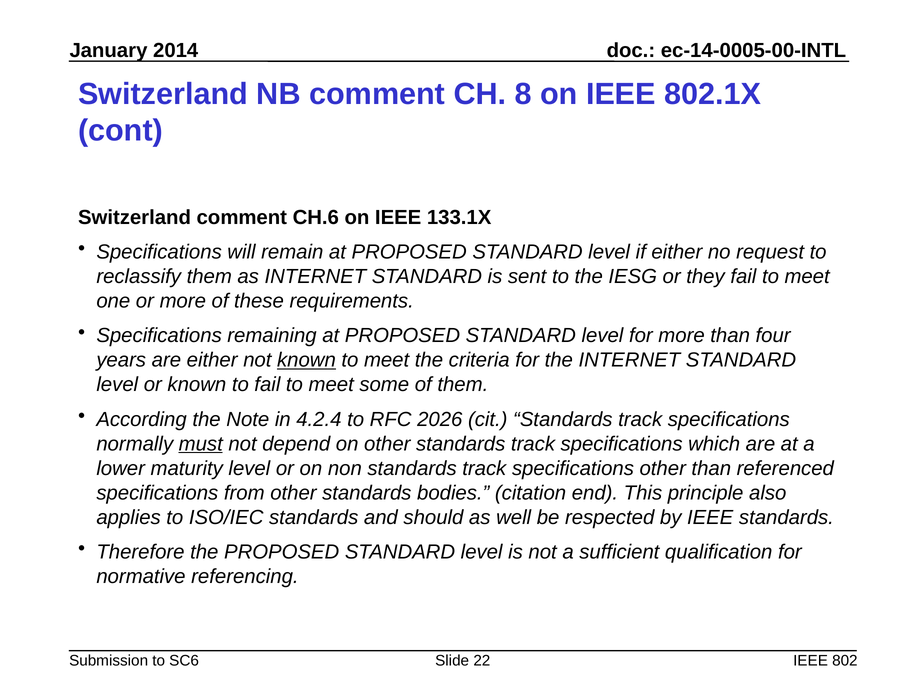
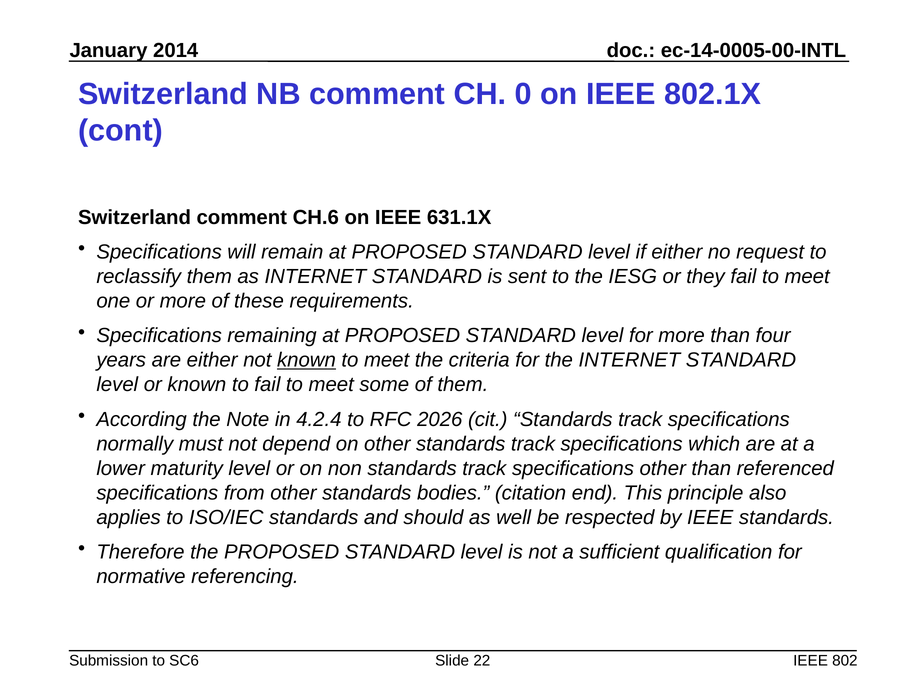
8: 8 -> 0 (523, 94)
133.1X: 133.1X -> 631.1X (459, 217)
must underline: present -> none (201, 443)
